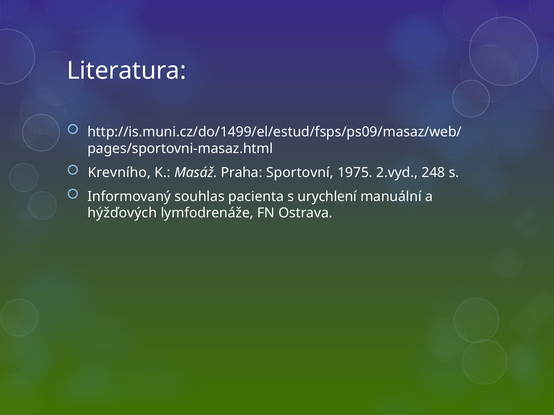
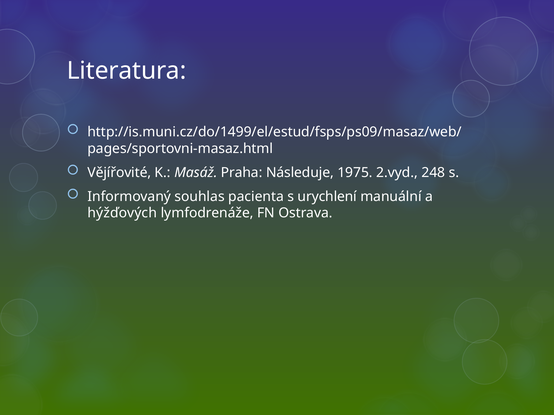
Krevního: Krevního -> Vějířovité (119, 173)
Sportovní: Sportovní -> Následuje (300, 173)
